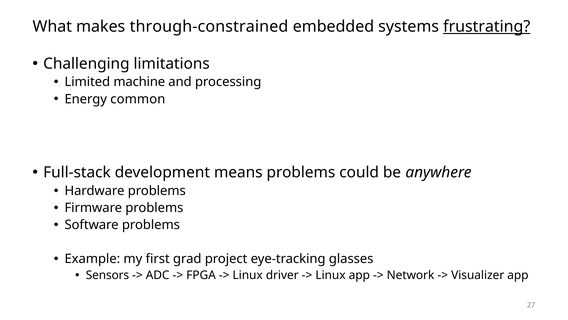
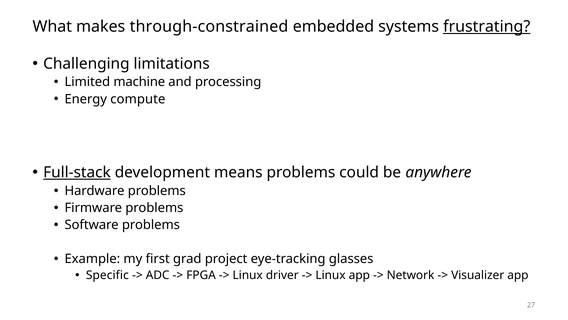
common: common -> compute (138, 99)
Full-stack underline: none -> present (77, 172)
Sensors: Sensors -> Specific (107, 275)
